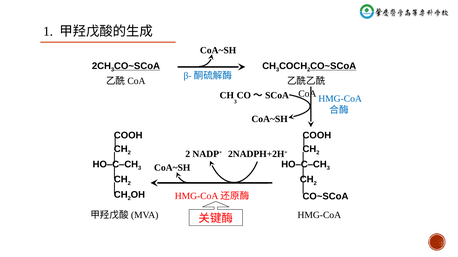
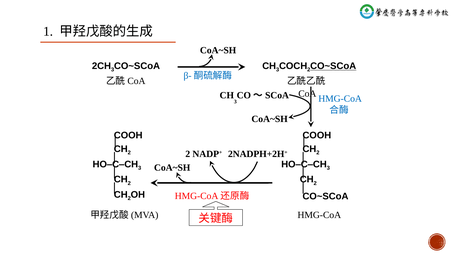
CO~SCoA underline: present -> none (137, 66)
